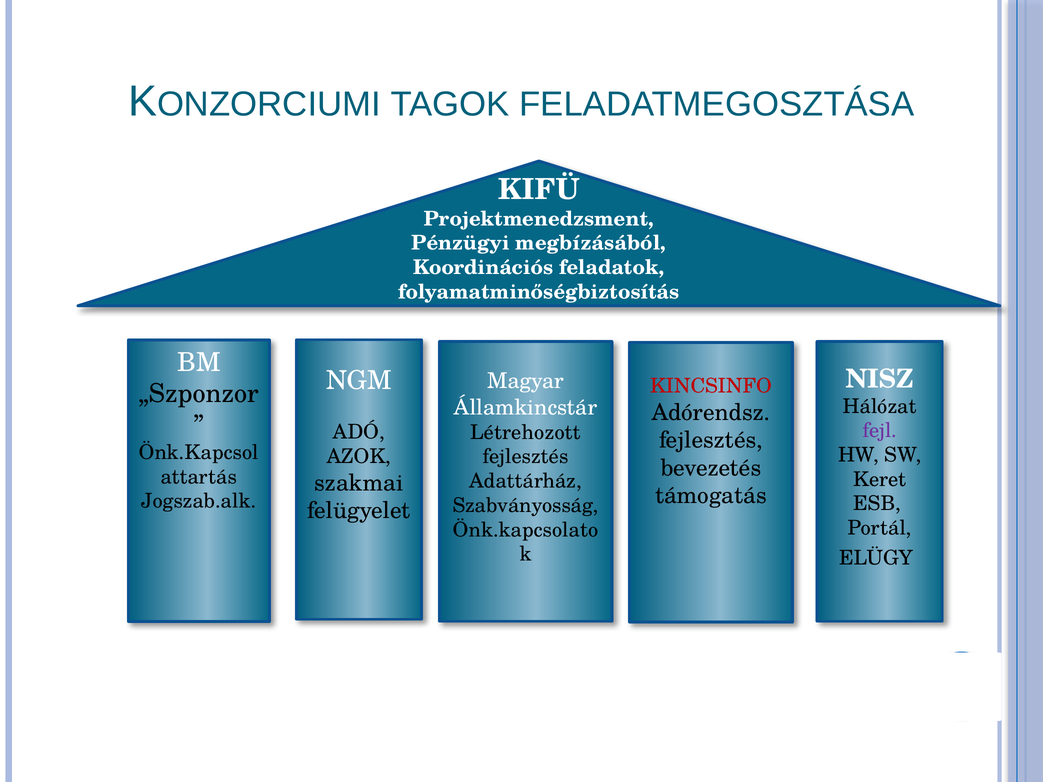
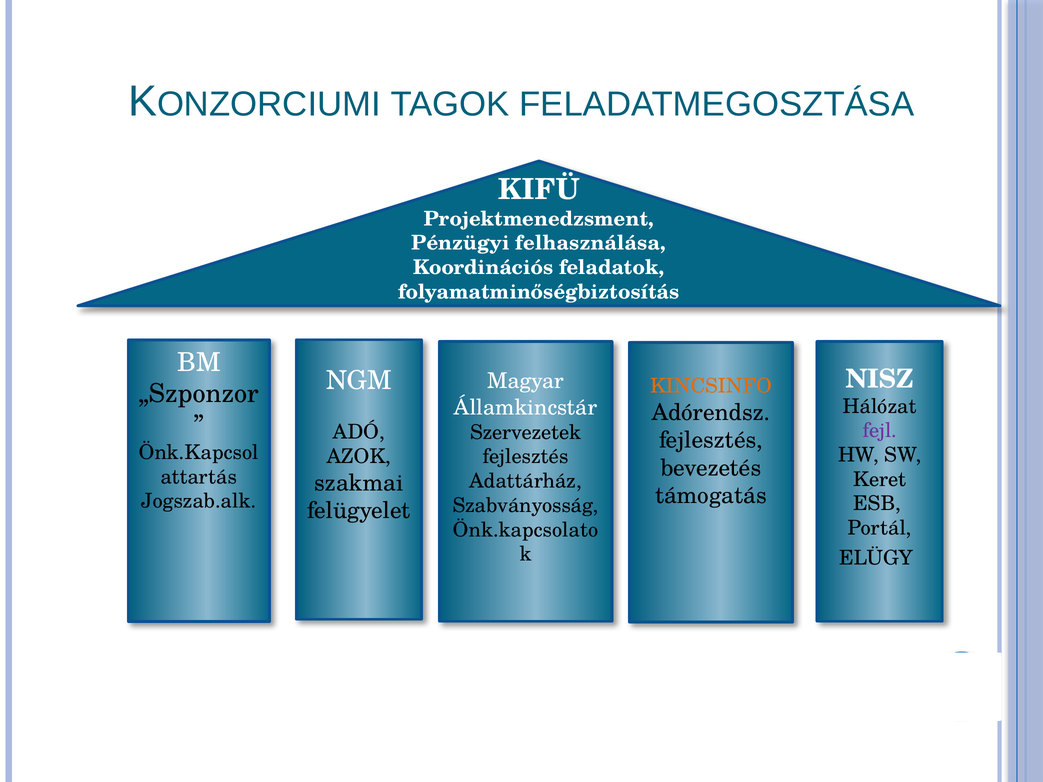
megbízásából: megbízásából -> felhasználása (591, 243)
KINCSINFO colour: red -> orange (711, 386)
Létrehozott: Létrehozott -> Szervezetek (526, 433)
